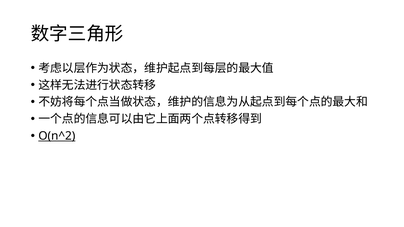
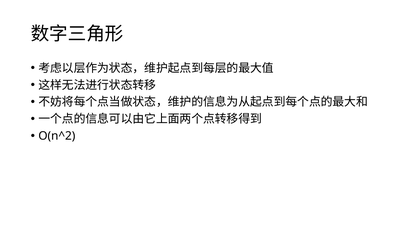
O(n^2 underline: present -> none (57, 136)
